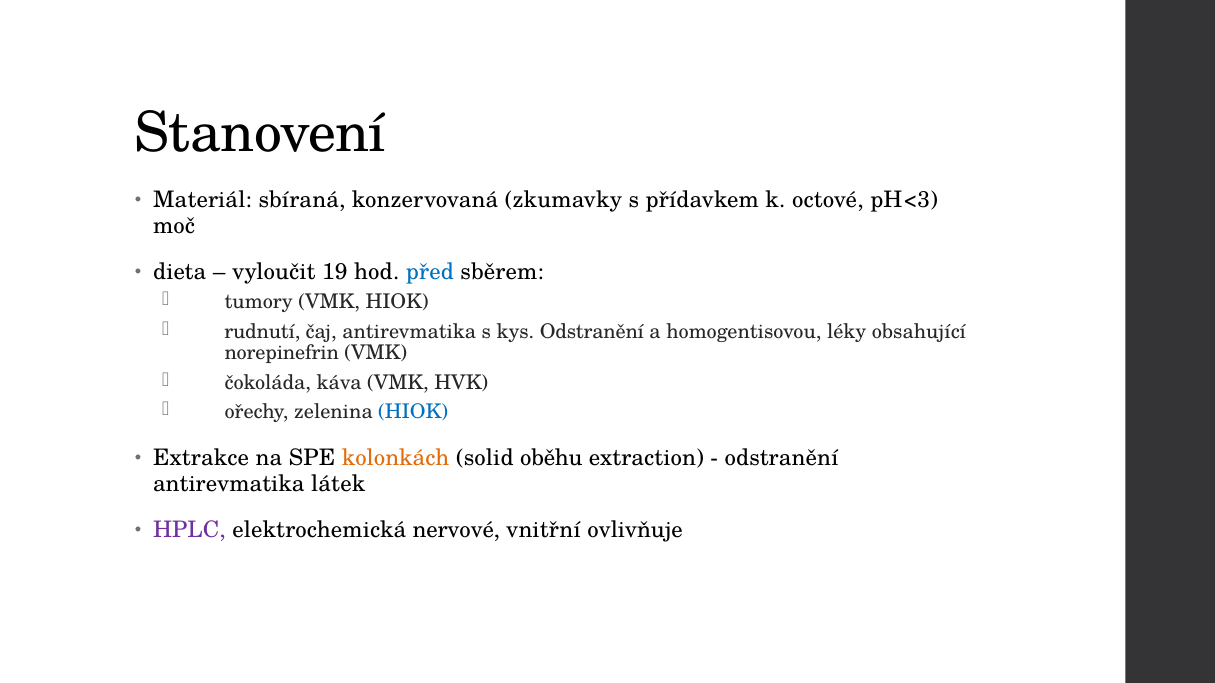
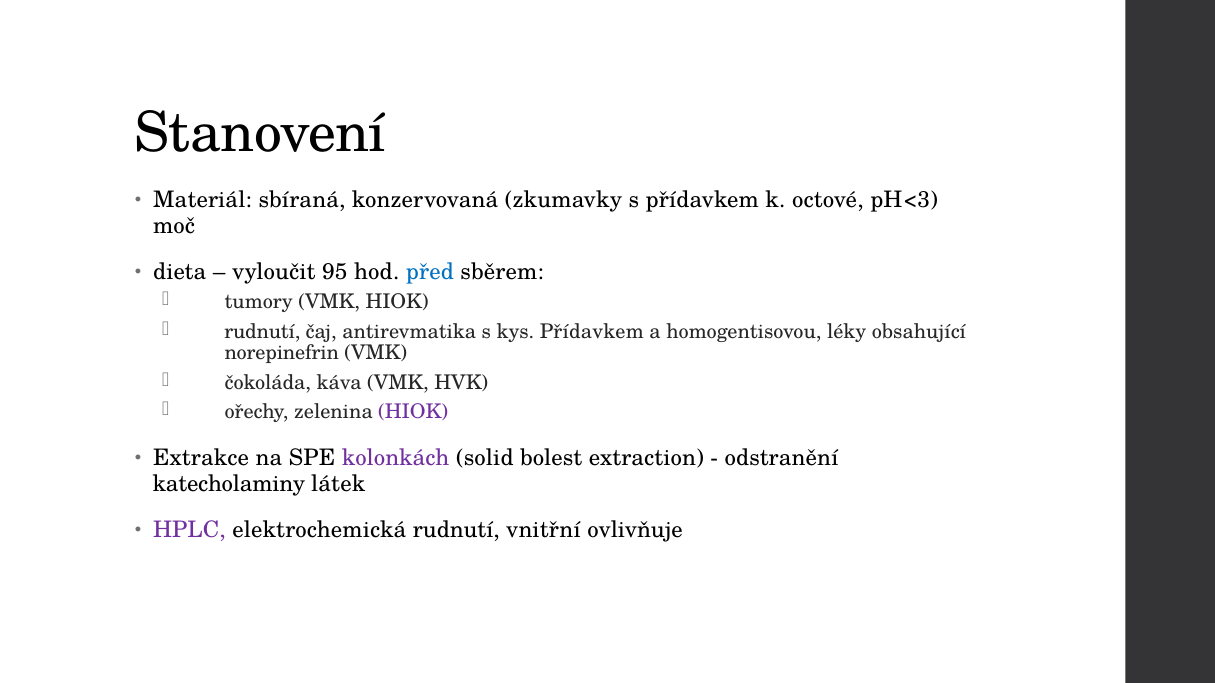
19: 19 -> 95 (335, 272)
kys Odstranění: Odstranění -> Přídavkem (592, 332)
HIOK colour: blue -> purple (413, 412)
kolonkách colour: orange -> purple (396, 458)
oběhu: oběhu -> bolest (551, 458)
antirevmatika: antirevmatika -> katecholaminy (229, 484)
elektrochemická nervové: nervové -> rudnutí (456, 530)
